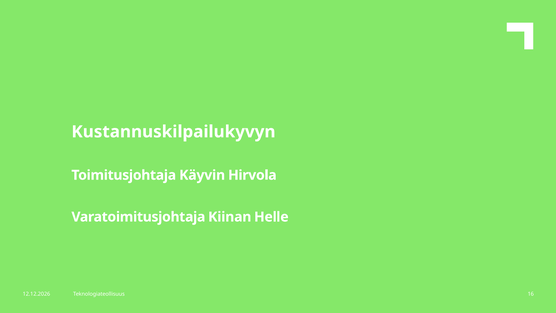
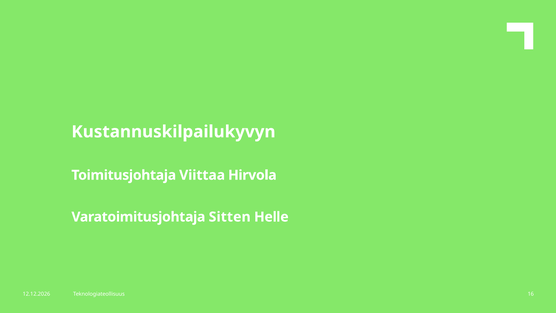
Käyvin: Käyvin -> Viittaa (202, 175)
Kiinan: Kiinan -> Sitten (230, 217)
